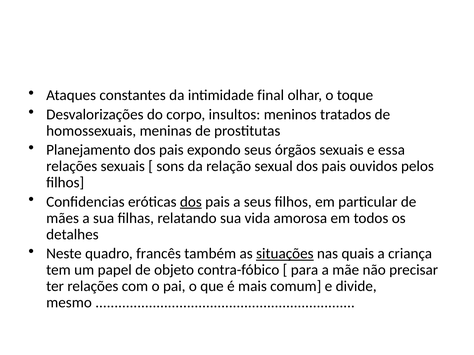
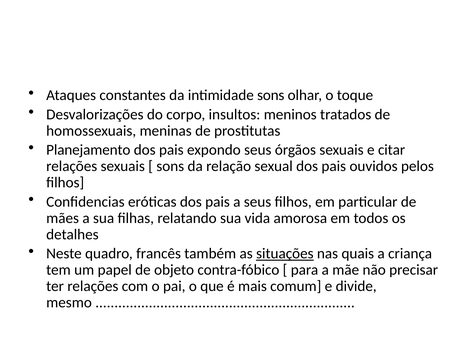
intimidade final: final -> sons (271, 95)
essa: essa -> citar (392, 150)
dos underline: present -> none (191, 202)
